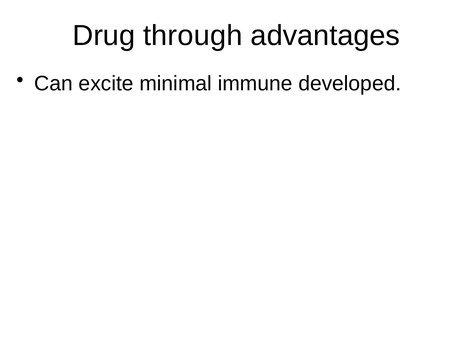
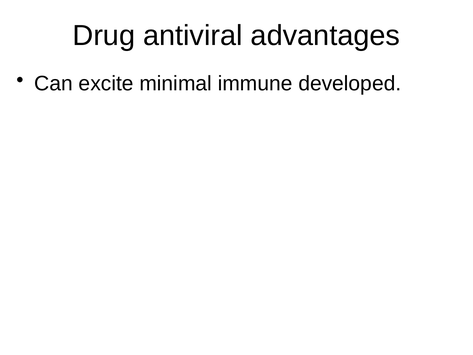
through: through -> antiviral (193, 36)
